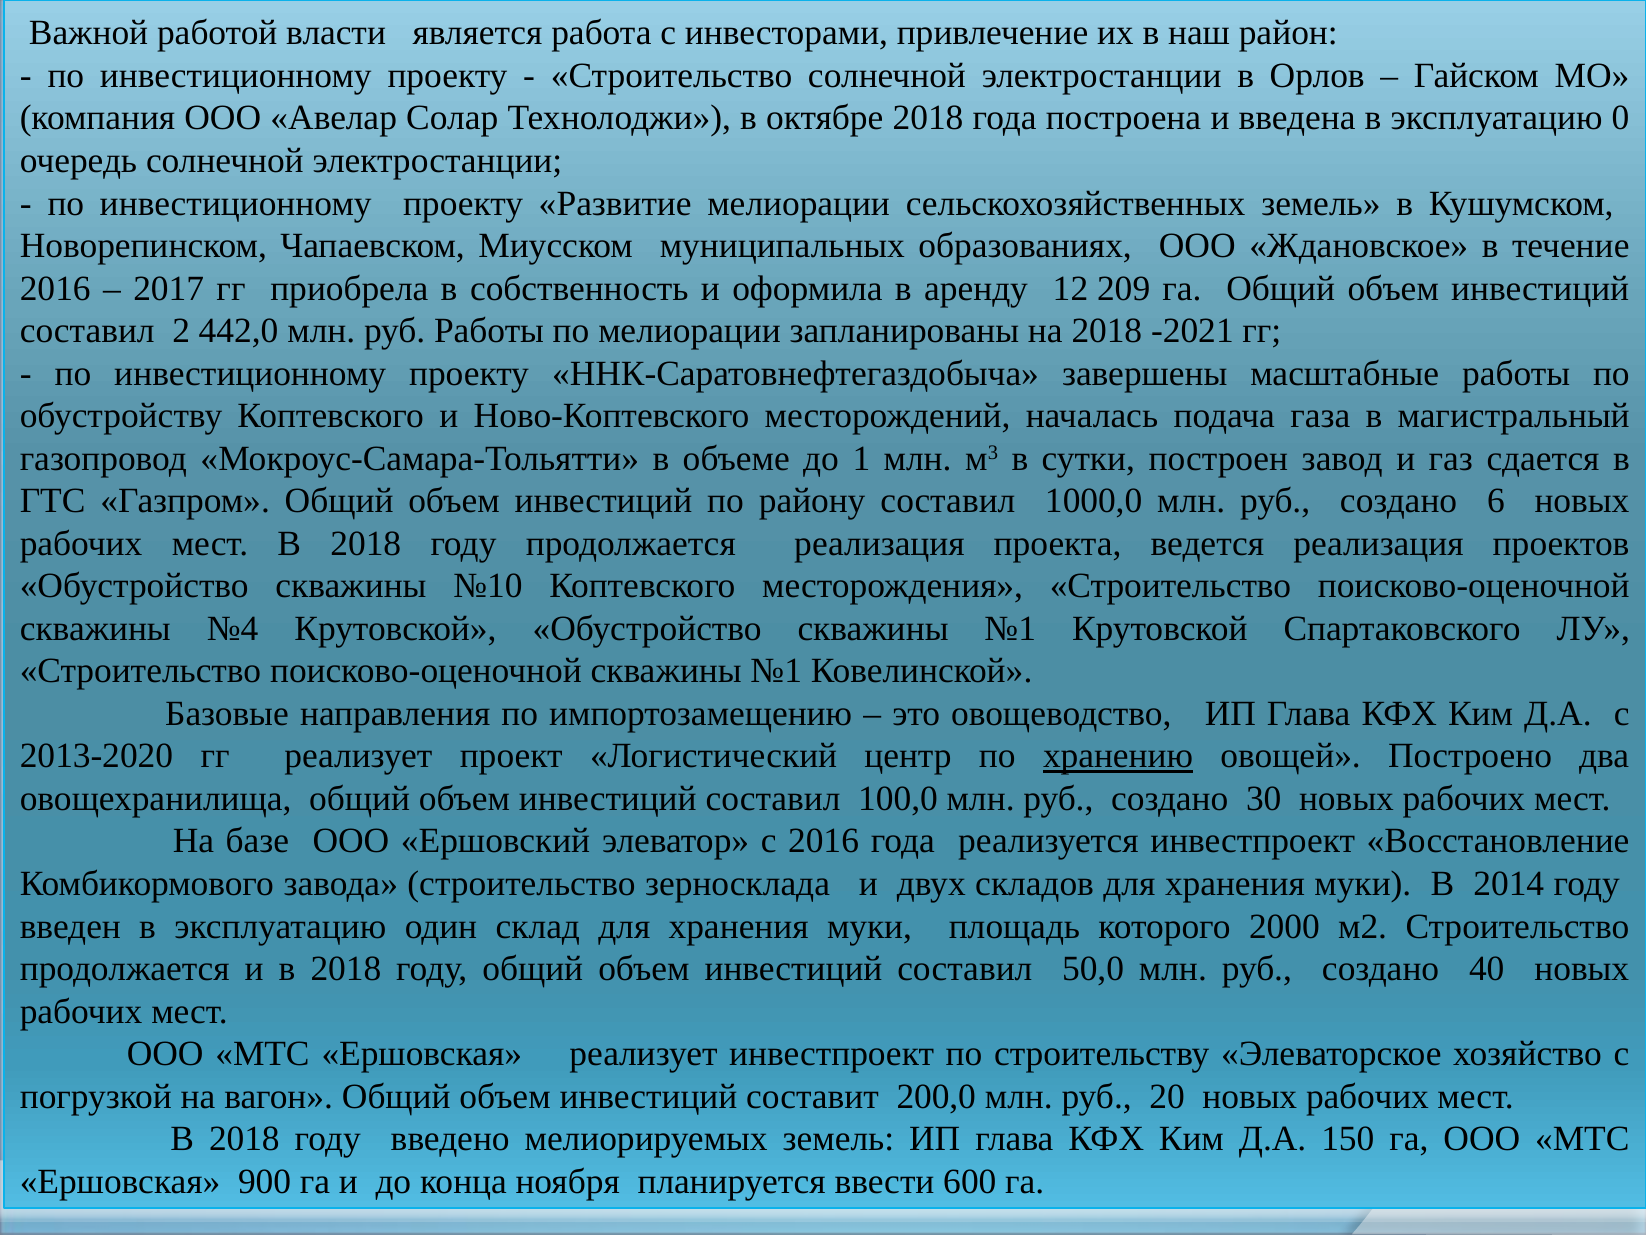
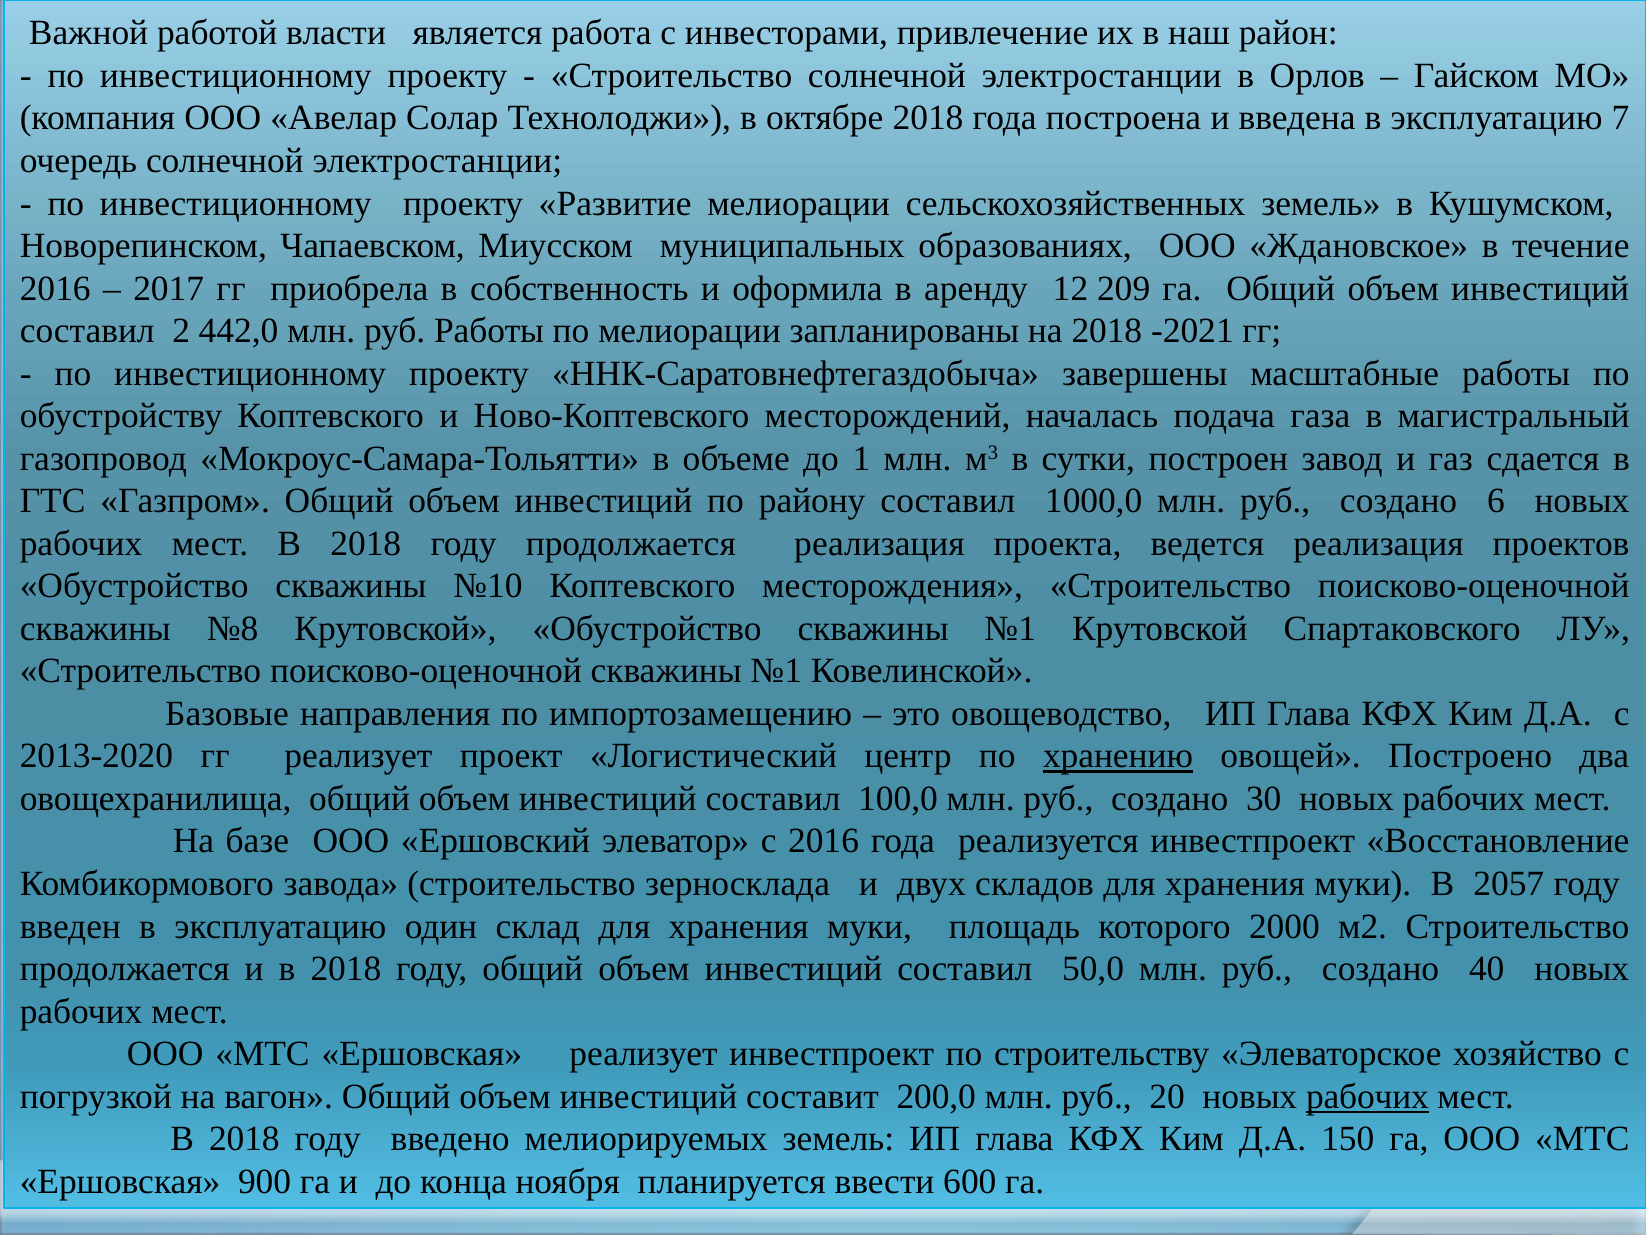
0: 0 -> 7 (1620, 118)
№4: №4 -> №8 (233, 628)
2014: 2014 -> 2057 (1509, 883)
рабочих underline: none -> present (1367, 1096)
